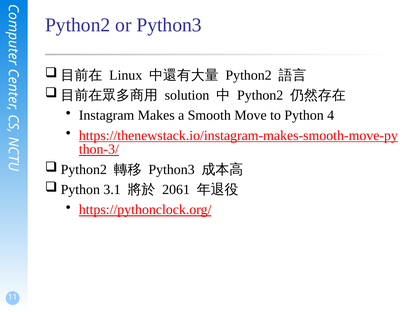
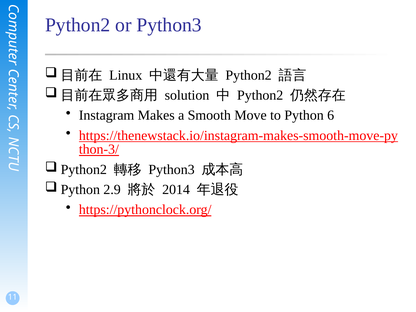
4: 4 -> 6 (331, 115)
3.1: 3.1 -> 2.9 (112, 190)
2061: 2061 -> 2014 (176, 190)
